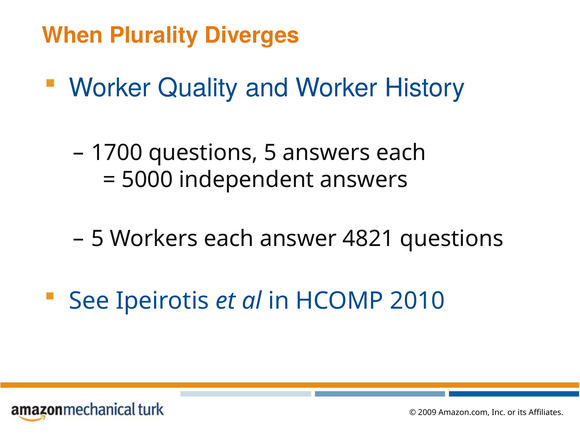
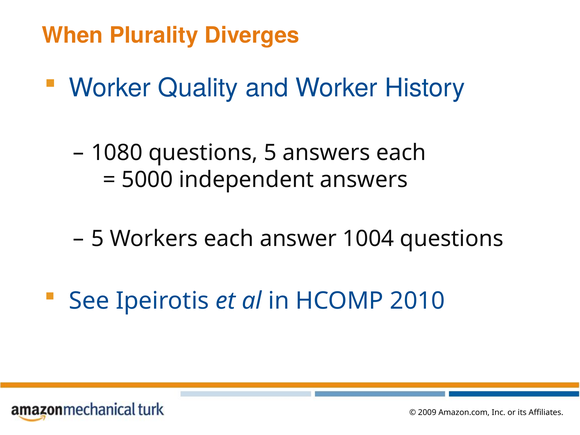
1700: 1700 -> 1080 (117, 153)
4821: 4821 -> 1004 (368, 239)
